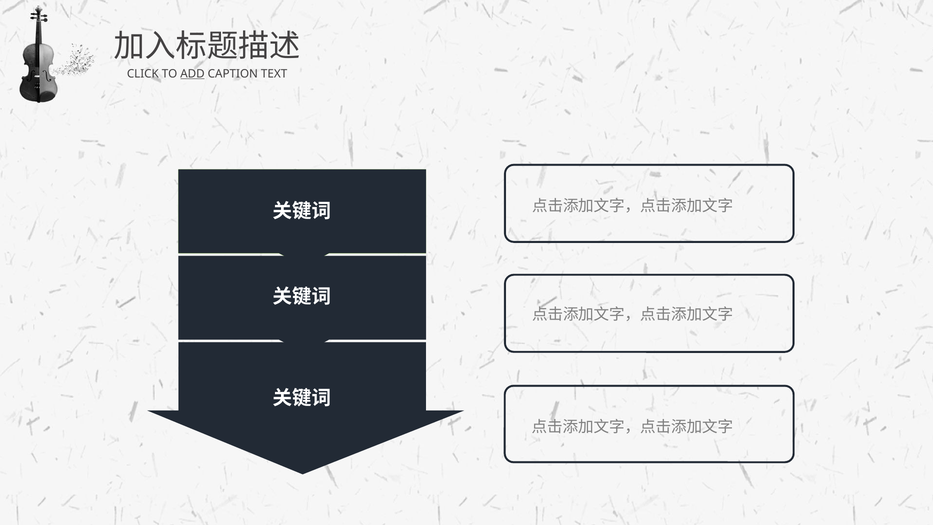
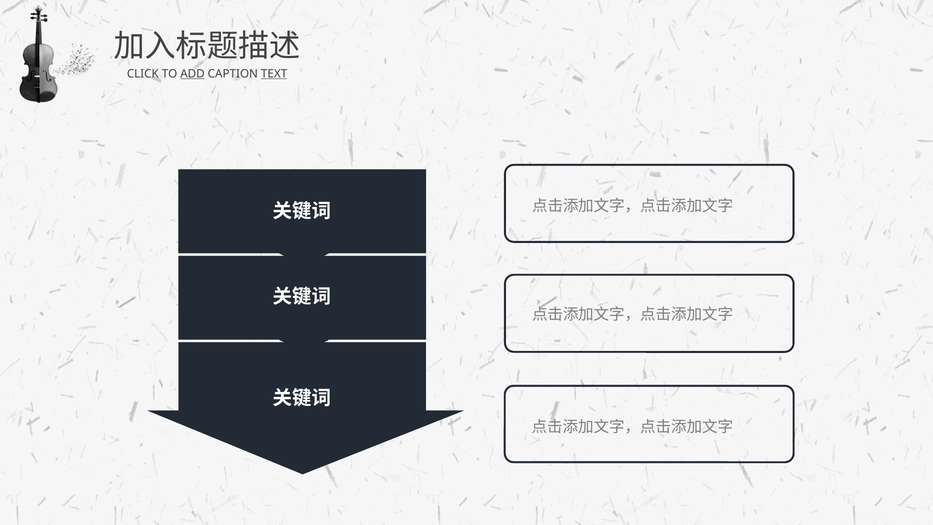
TEXT underline: none -> present (274, 74)
